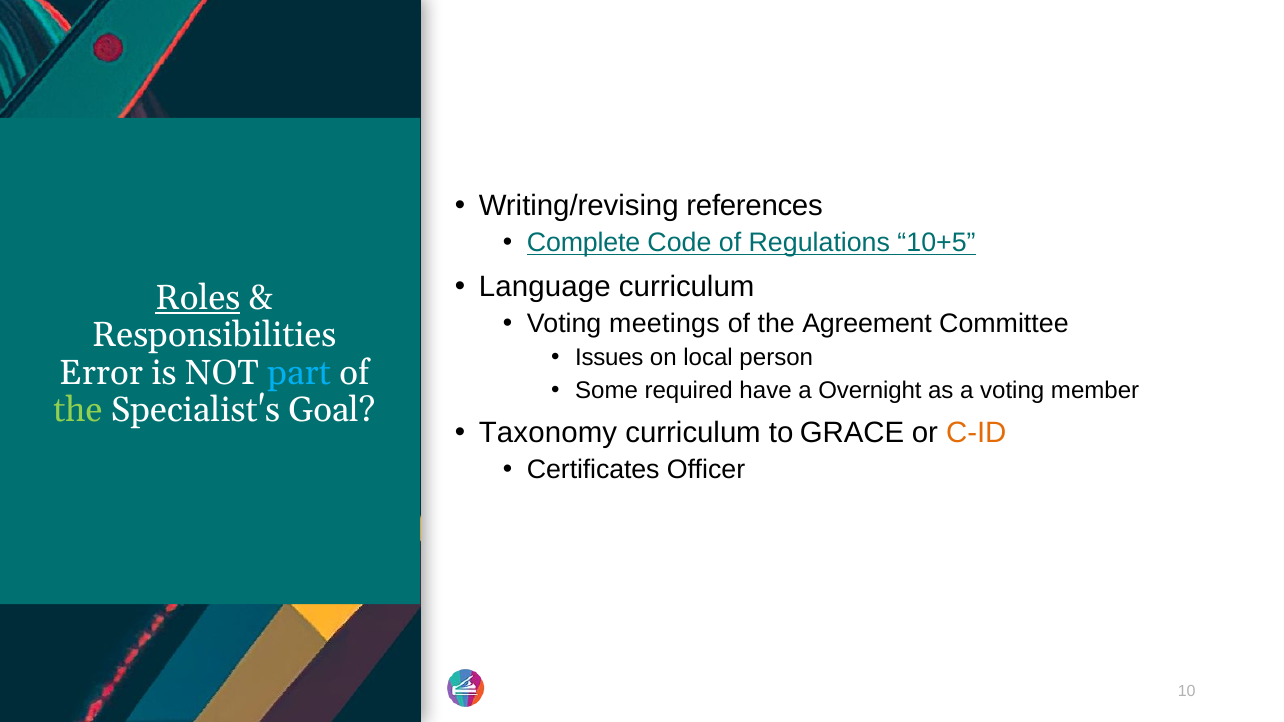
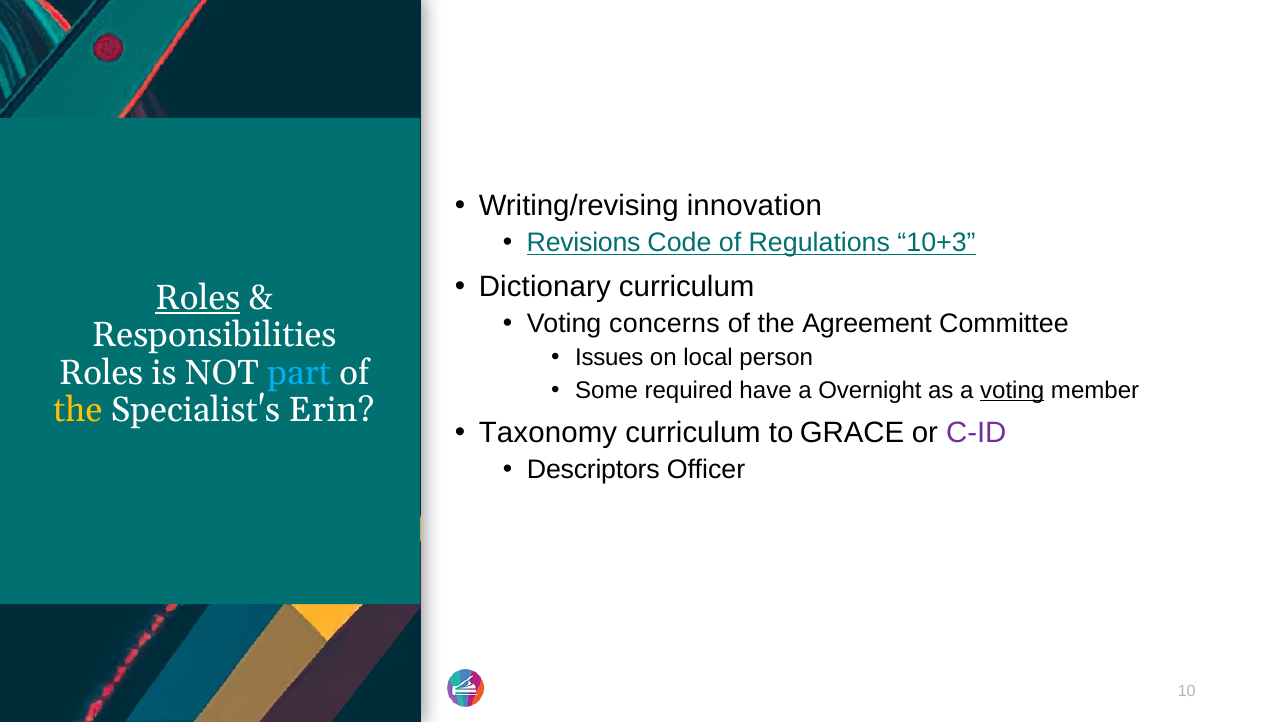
references: references -> innovation (754, 206)
Complete: Complete -> Revisions (584, 243)
10+5: 10+5 -> 10+3 (937, 243)
Language: Language -> Dictionary (545, 287)
meetings: meetings -> concerns (664, 324)
Error: Error -> Roles (101, 373)
voting underline: none -> present (1012, 390)
the colour: light green -> yellow (78, 411)
Goal: Goal -> Erin (332, 411)
C-ID colour: orange -> purple (976, 433)
Certificates: Certificates -> Descriptors (593, 470)
